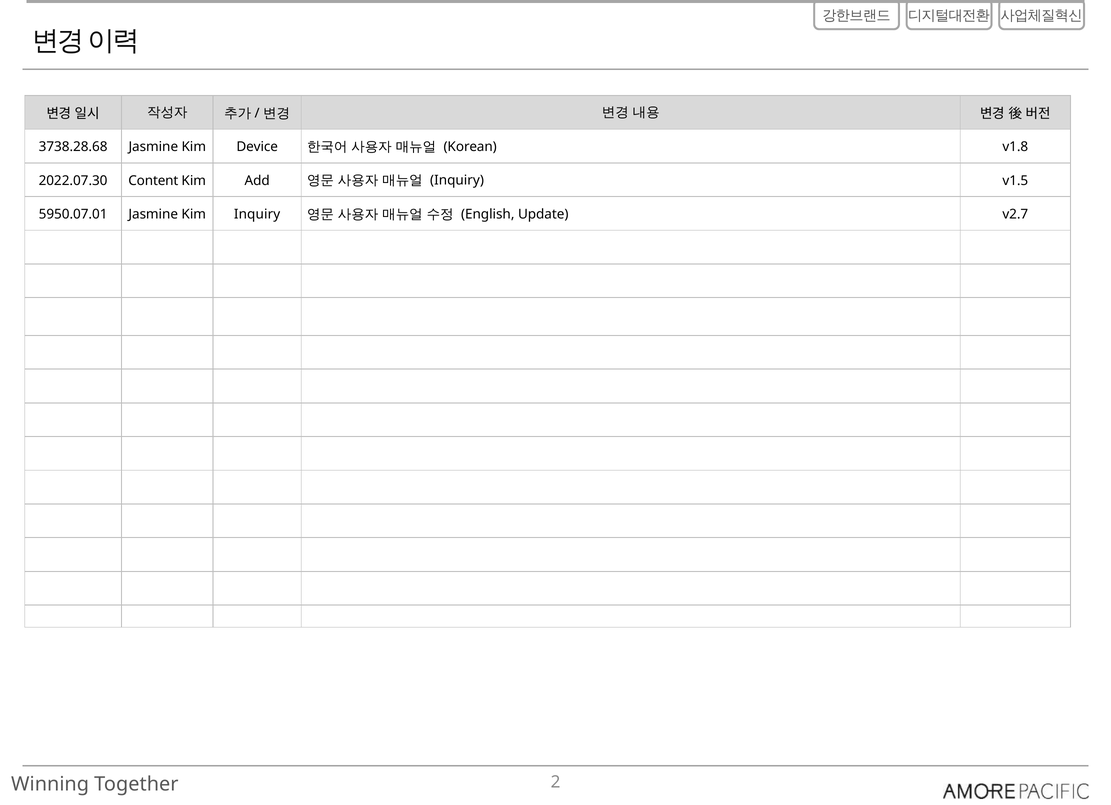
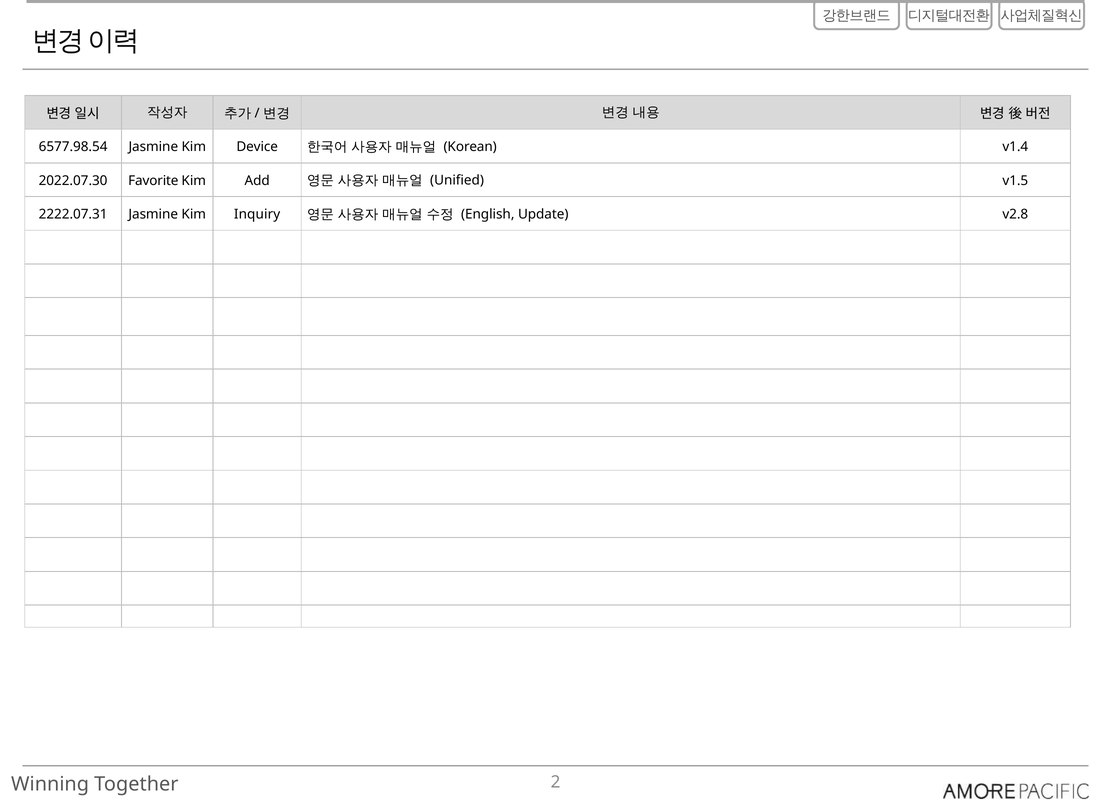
3738.28.68: 3738.28.68 -> 6577.98.54 (73, 147)
v1.8: v1.8 -> v1.4 (1015, 147)
Content: Content -> Favorite (153, 180)
Inquiry: Inquiry -> Unified (457, 180)
5950.07.01: 5950.07.01 -> 2222.07.31 (73, 214)
v2.7: v2.7 -> v2.8 (1015, 214)
